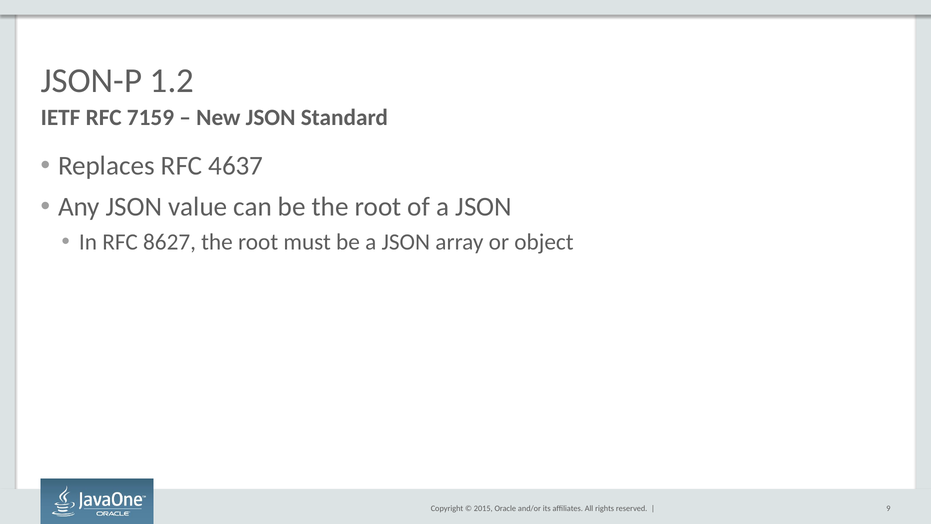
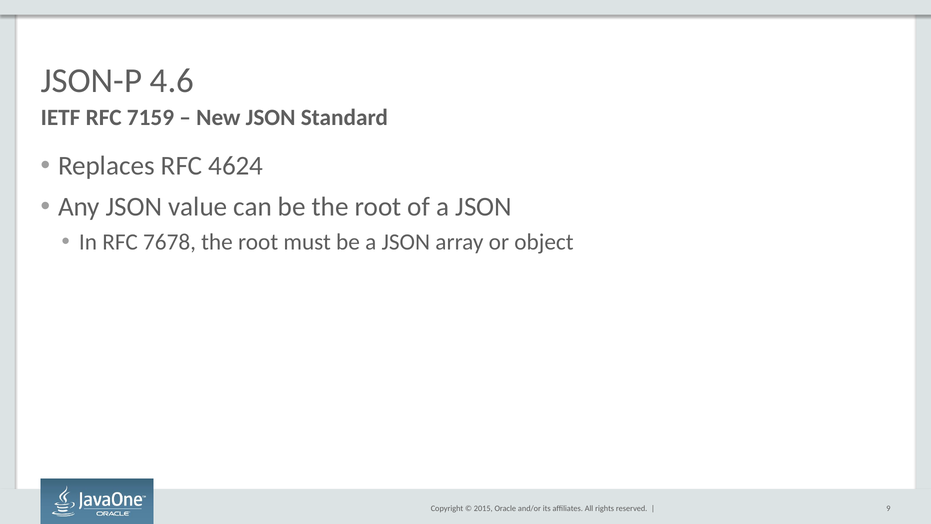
1.2: 1.2 -> 4.6 (172, 81)
4637: 4637 -> 4624 (236, 166)
8627: 8627 -> 7678 (170, 242)
